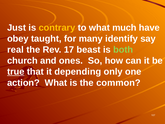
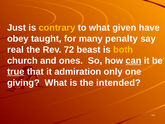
much: much -> given (124, 28)
identify: identify -> penalty (122, 39)
17: 17 -> 72 (69, 50)
both colour: light green -> yellow (123, 50)
can underline: none -> present (133, 61)
depending: depending -> admiration (78, 72)
action: action -> giving (23, 83)
common: common -> intended (118, 83)
